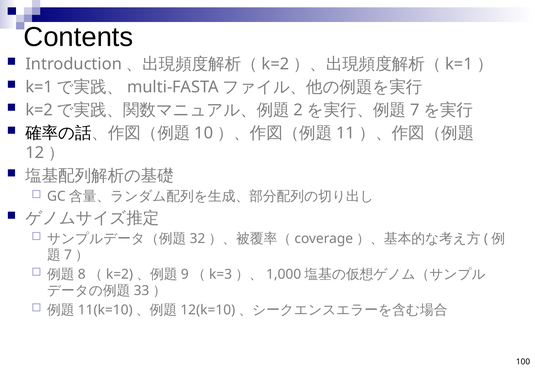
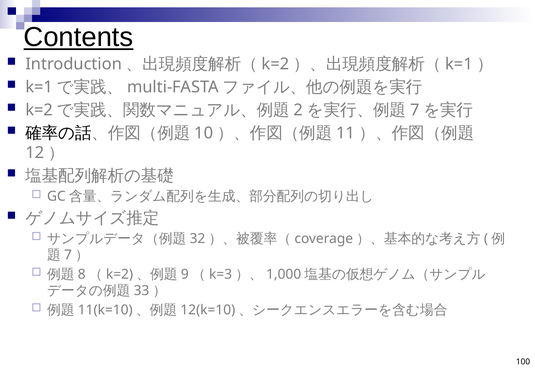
Contents underline: none -> present (78, 37)
